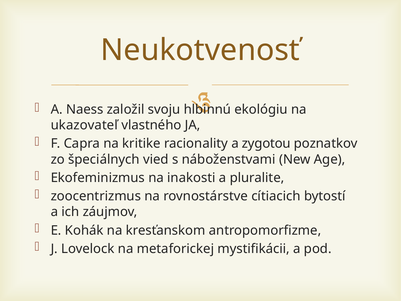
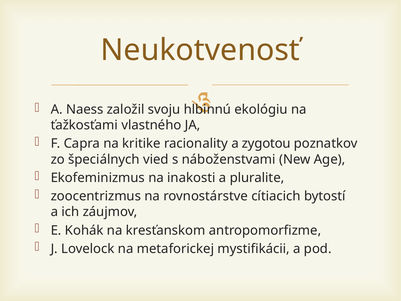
ukazovateľ: ukazovateľ -> ťažkosťami (84, 125)
